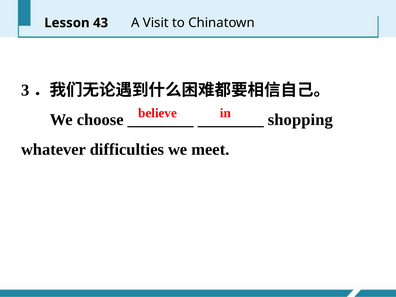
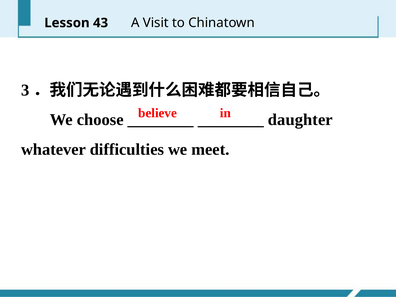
shopping: shopping -> daughter (300, 120)
